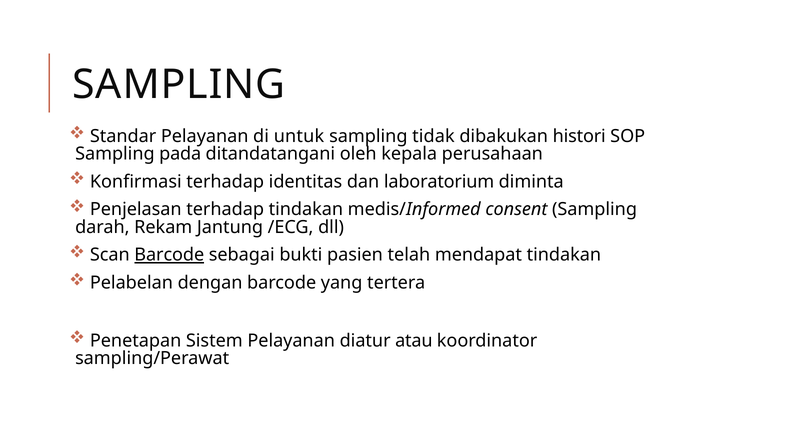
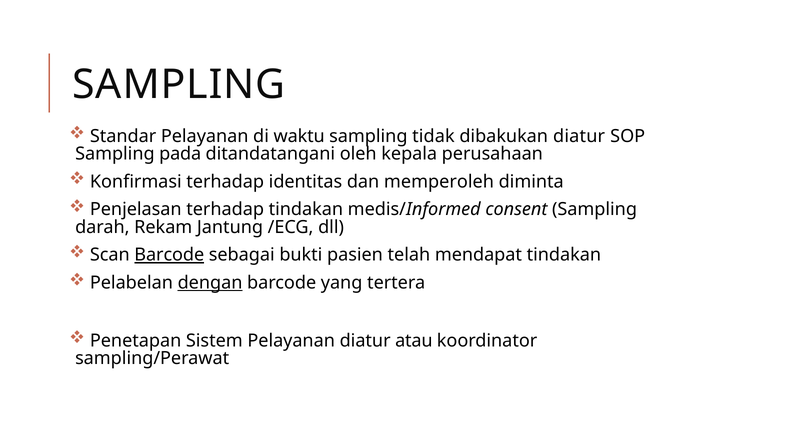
untuk: untuk -> waktu (299, 136)
dibakukan histori: histori -> diatur (579, 136)
laboratorium: laboratorium -> memperoleh (439, 182)
dengan underline: none -> present (210, 283)
